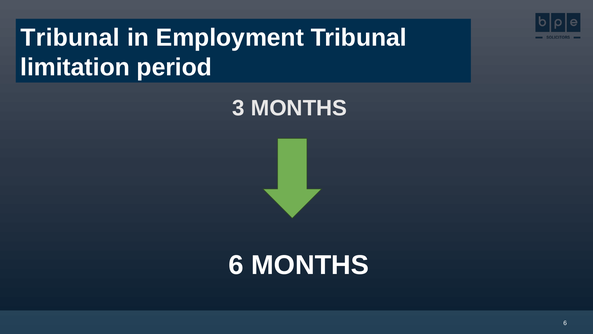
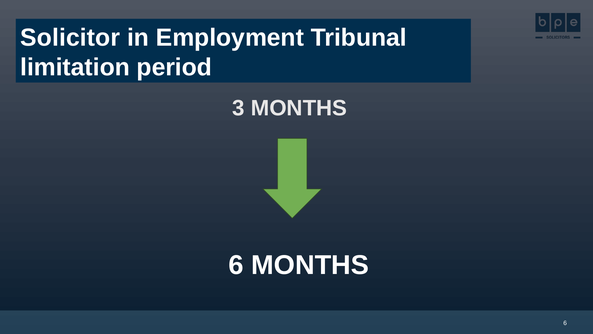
Tribunal: Tribunal -> Solicitor (70, 37)
